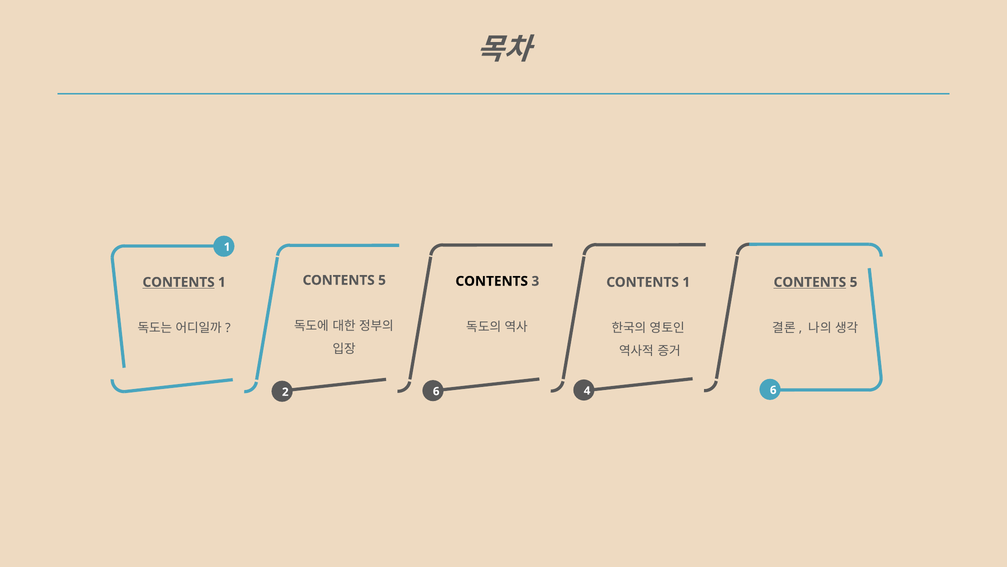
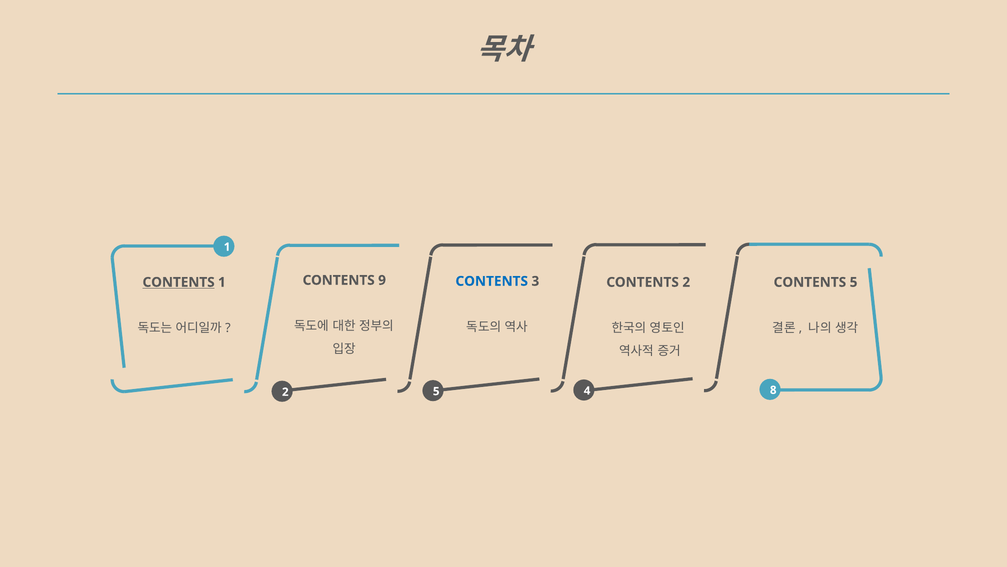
5: 5 -> 9 (382, 280)
CONTENTS colour: black -> blue (492, 281)
1: 1 -> 2 (686, 282)
CONTENTS underline: present -> none (810, 282)
2 6: 6 -> 5 (436, 391)
4 6: 6 -> 8 (773, 390)
